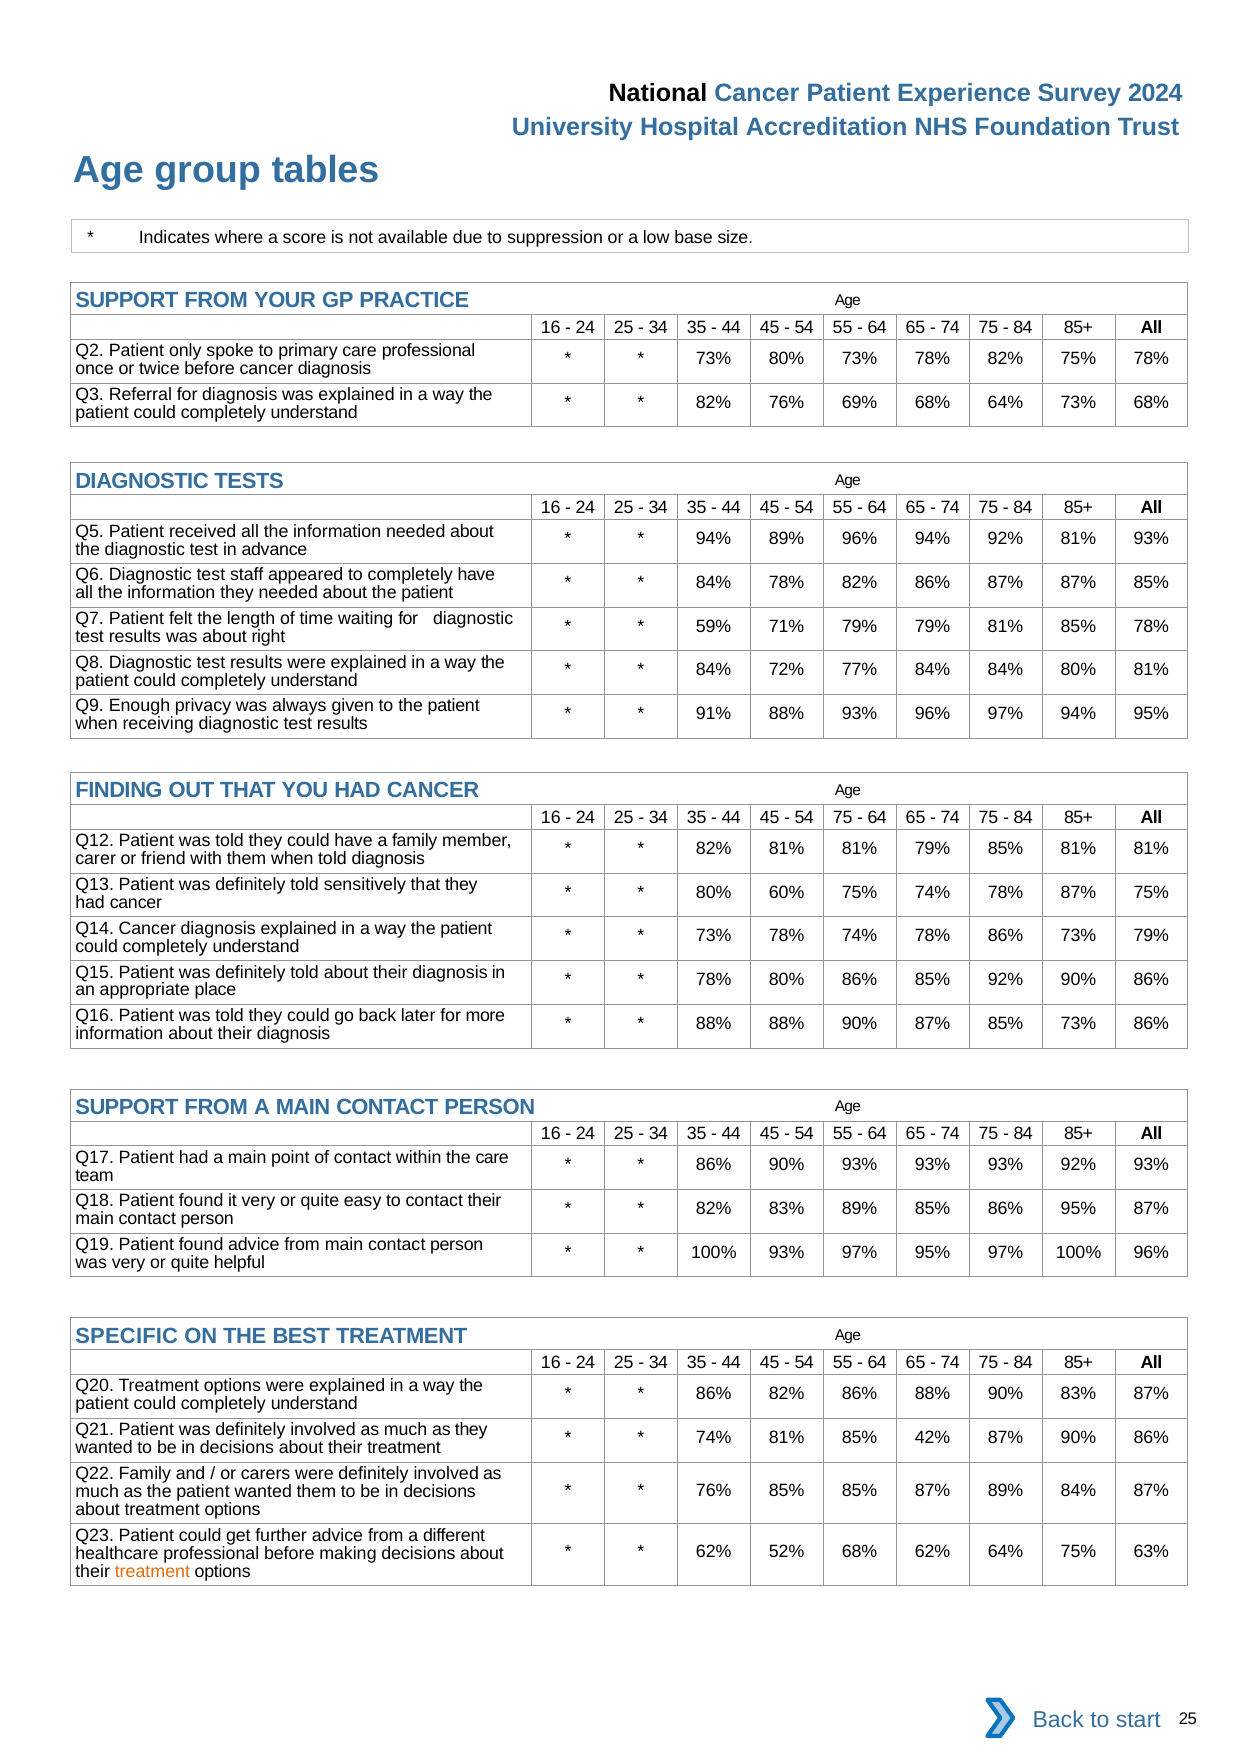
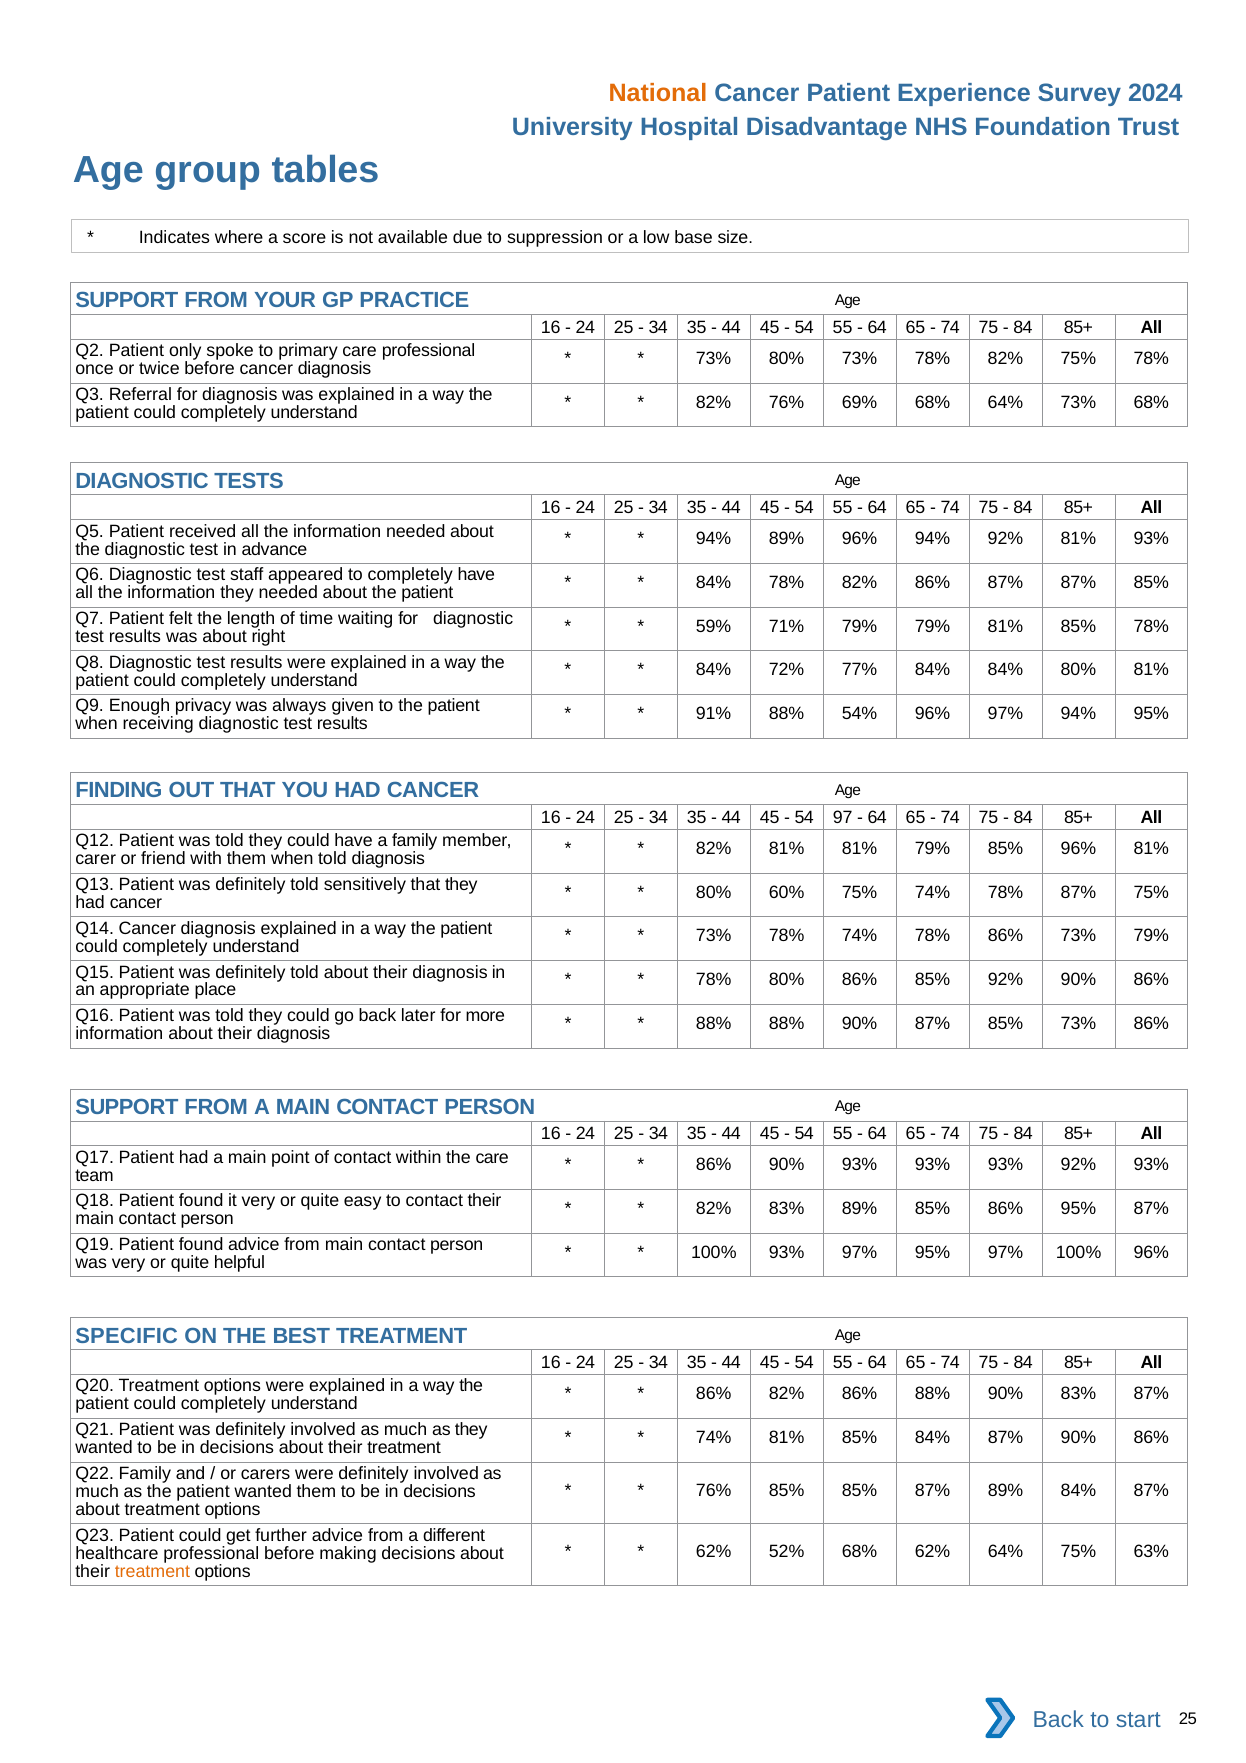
National colour: black -> orange (658, 93)
Accreditation: Accreditation -> Disadvantage (827, 127)
88% 93%: 93% -> 54% (860, 714)
54 75: 75 -> 97 (843, 818)
85% 81%: 81% -> 96% (1078, 849)
85% 42%: 42% -> 84% (933, 1438)
